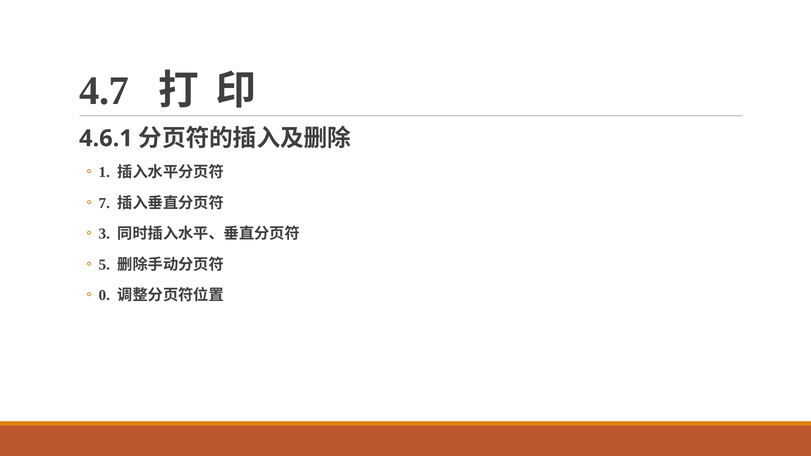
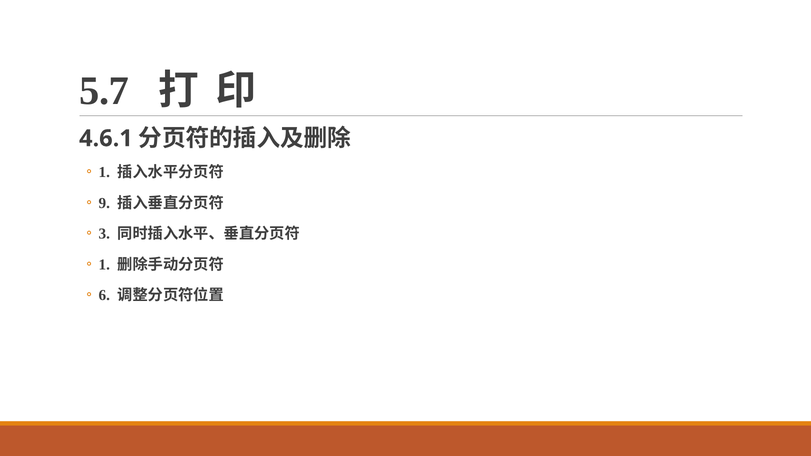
4.7: 4.7 -> 5.7 (104, 91)
7: 7 -> 9 (104, 203)
5: 5 -> 1 (104, 265)
0: 0 -> 6 (104, 295)
